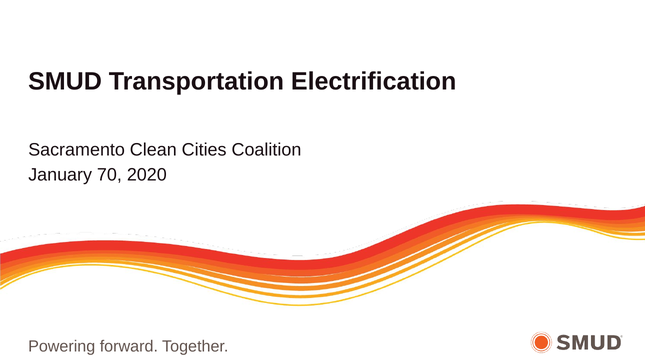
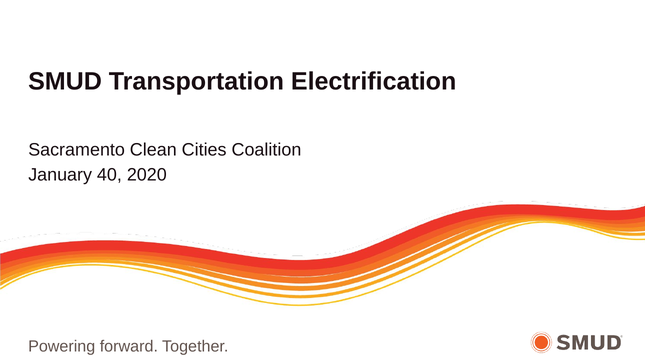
70: 70 -> 40 (109, 175)
